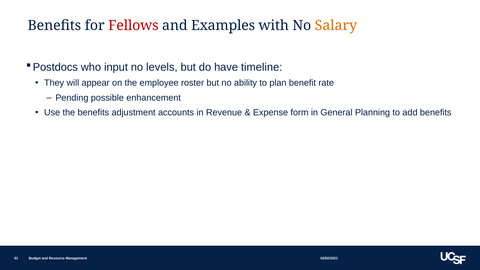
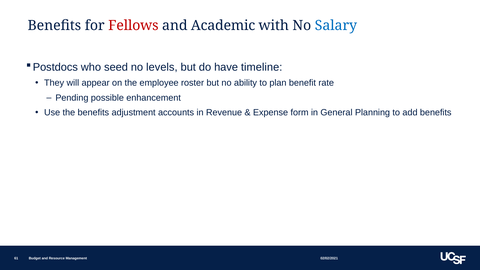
Examples: Examples -> Academic (223, 25)
Salary colour: orange -> blue (336, 25)
input: input -> seed (116, 67)
